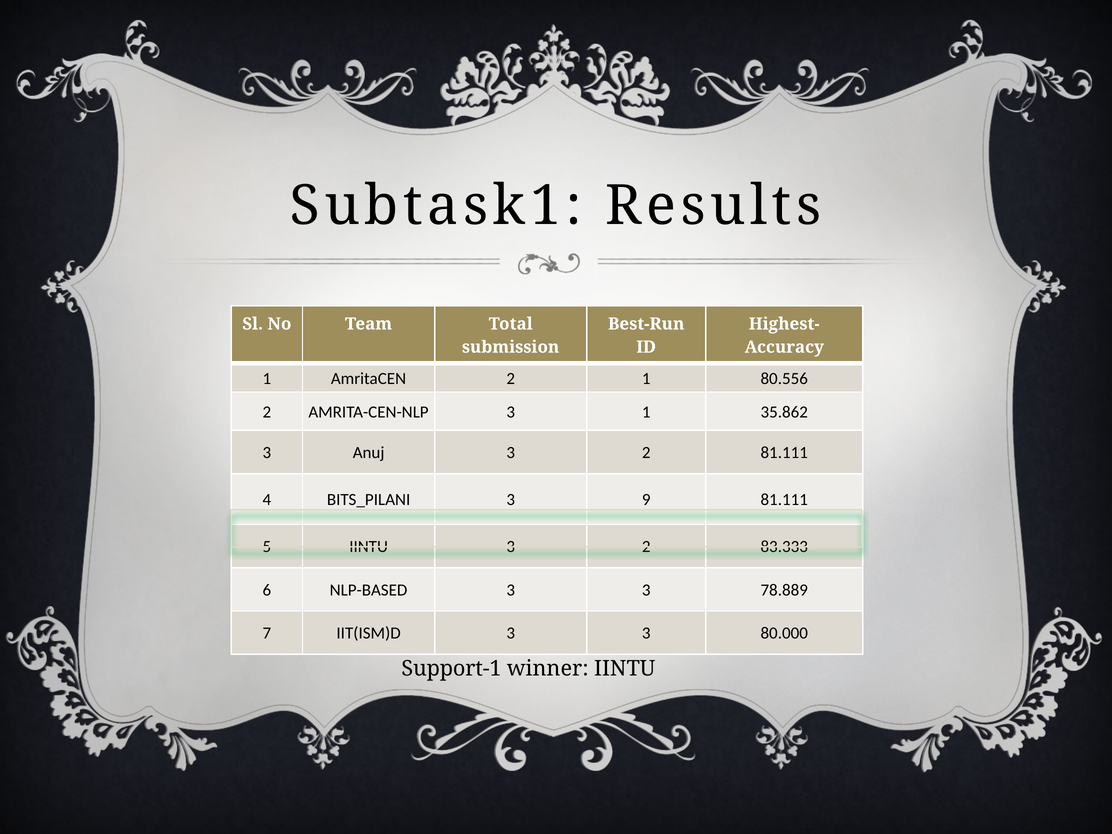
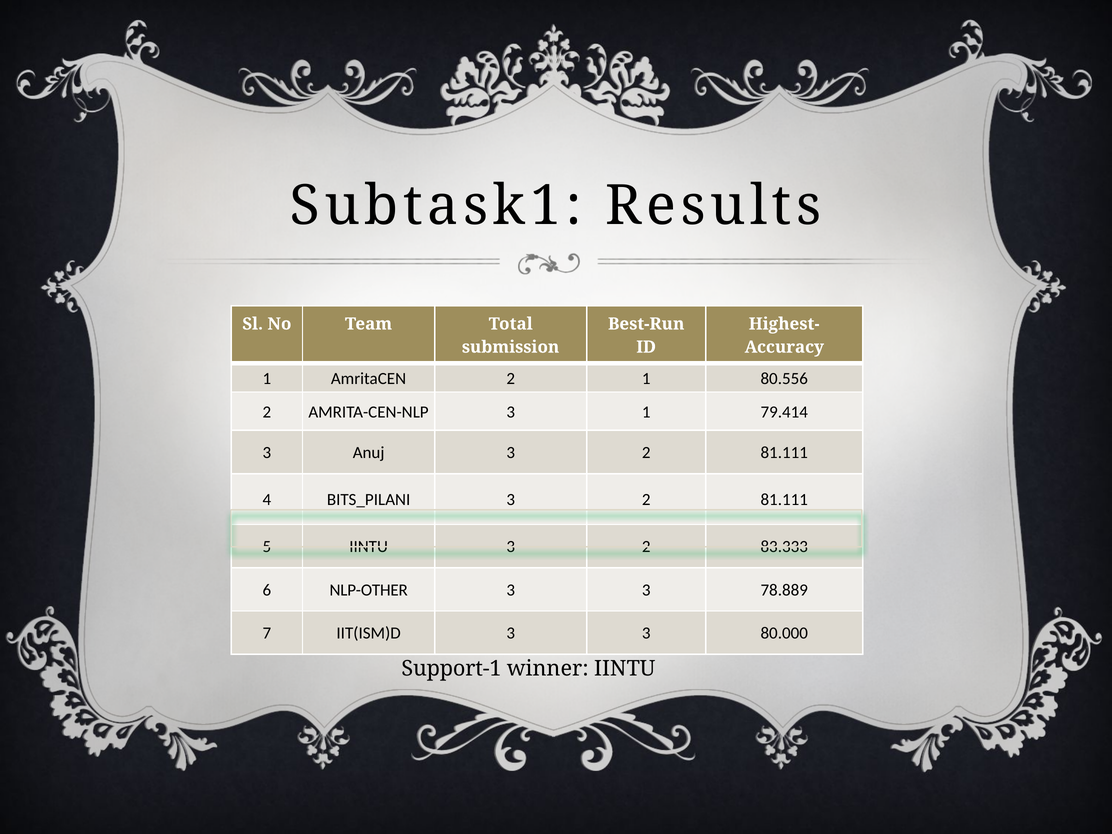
35.862: 35.862 -> 79.414 (784, 412)
9: 9 -> 2 (646, 500)
NLP-BASED: NLP-BASED -> NLP-OTHER (369, 590)
